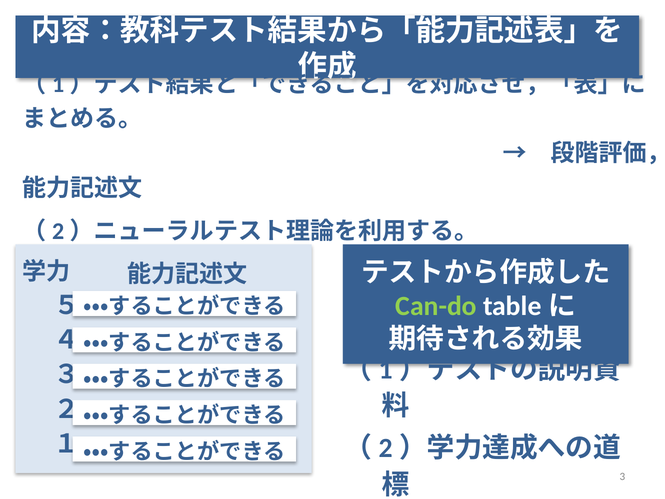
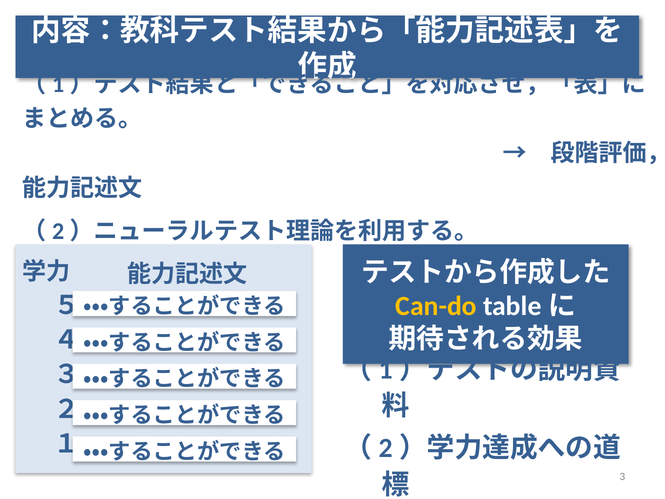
Can-do colour: light green -> yellow (436, 306)
